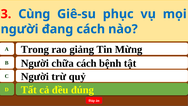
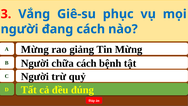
Cùng: Cùng -> Vắng (34, 14)
A Trong: Trong -> Mừng (35, 49)
